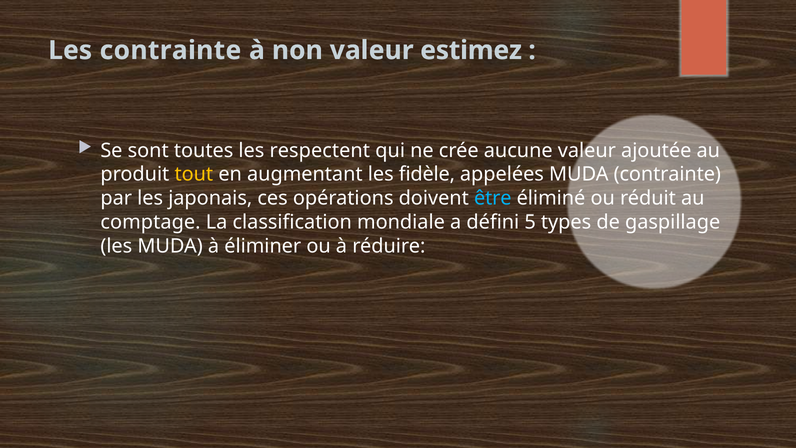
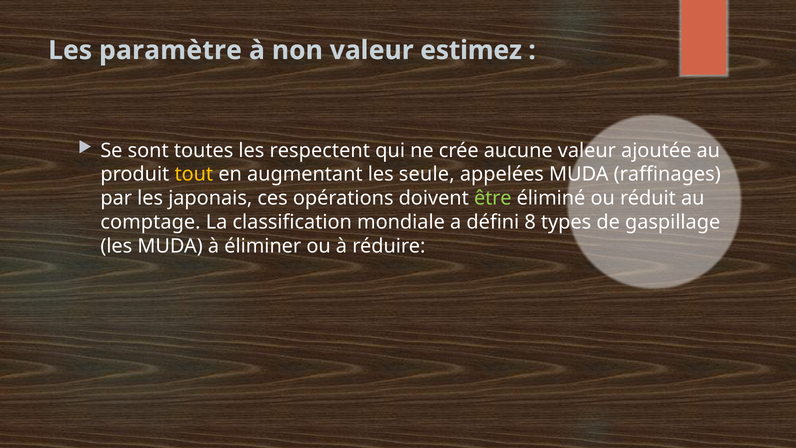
Les contrainte: contrainte -> paramètre (170, 50)
fidèle: fidèle -> seule (427, 174)
MUDA contrainte: contrainte -> raffinages (667, 174)
être colour: light blue -> light green (493, 198)
5: 5 -> 8 (530, 222)
